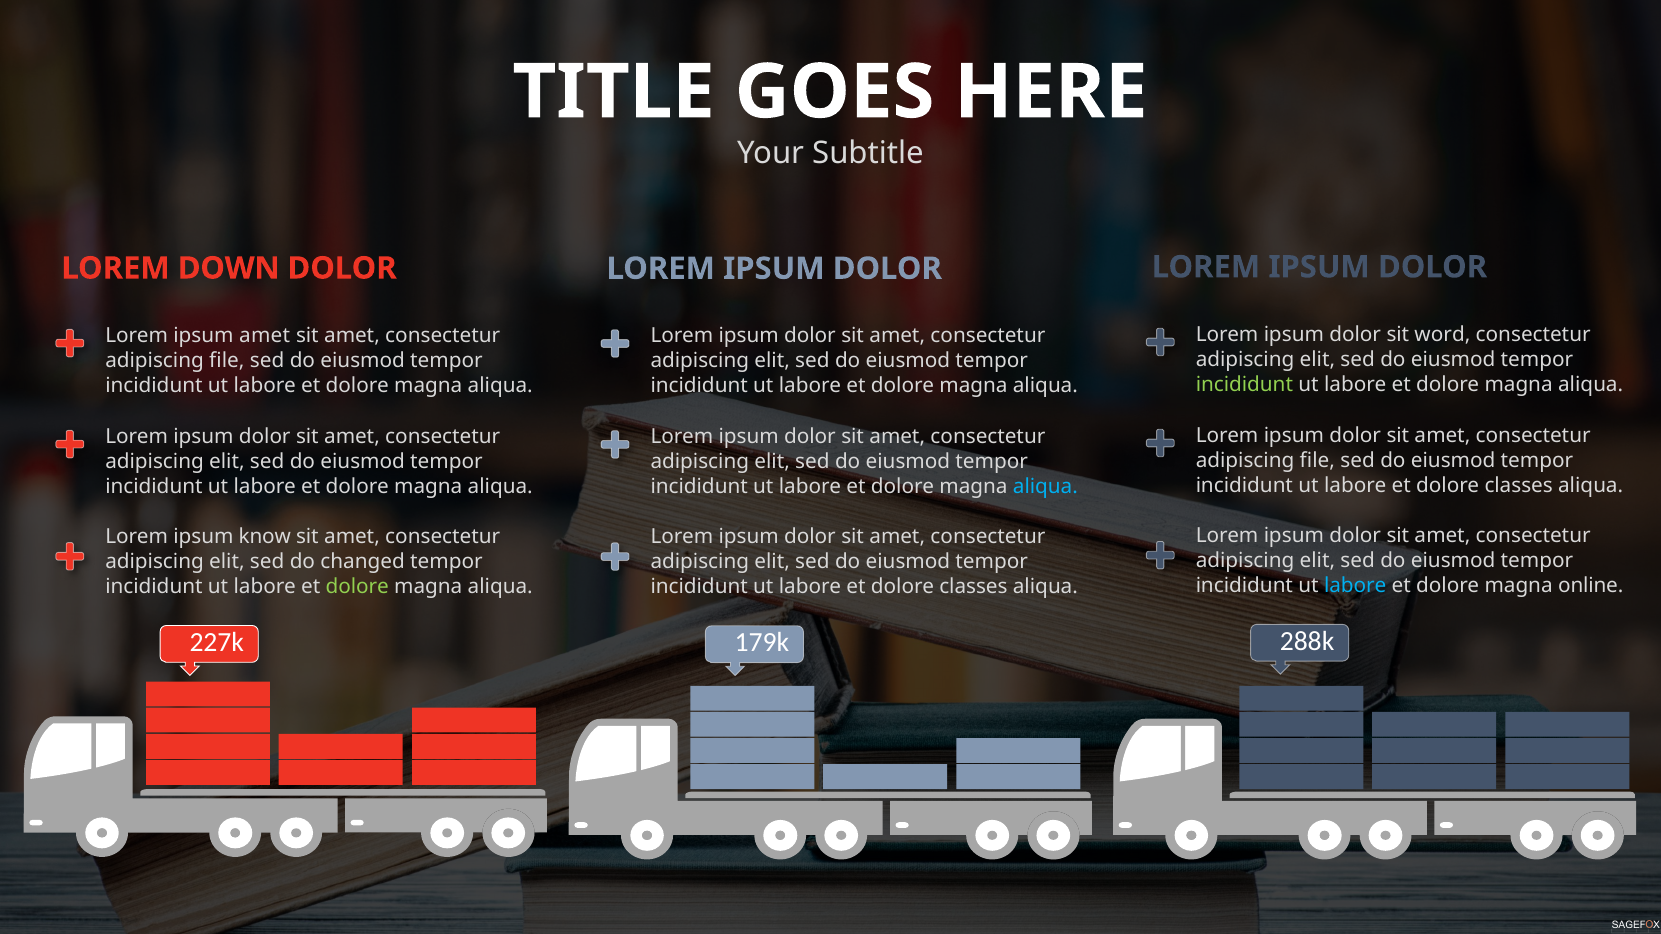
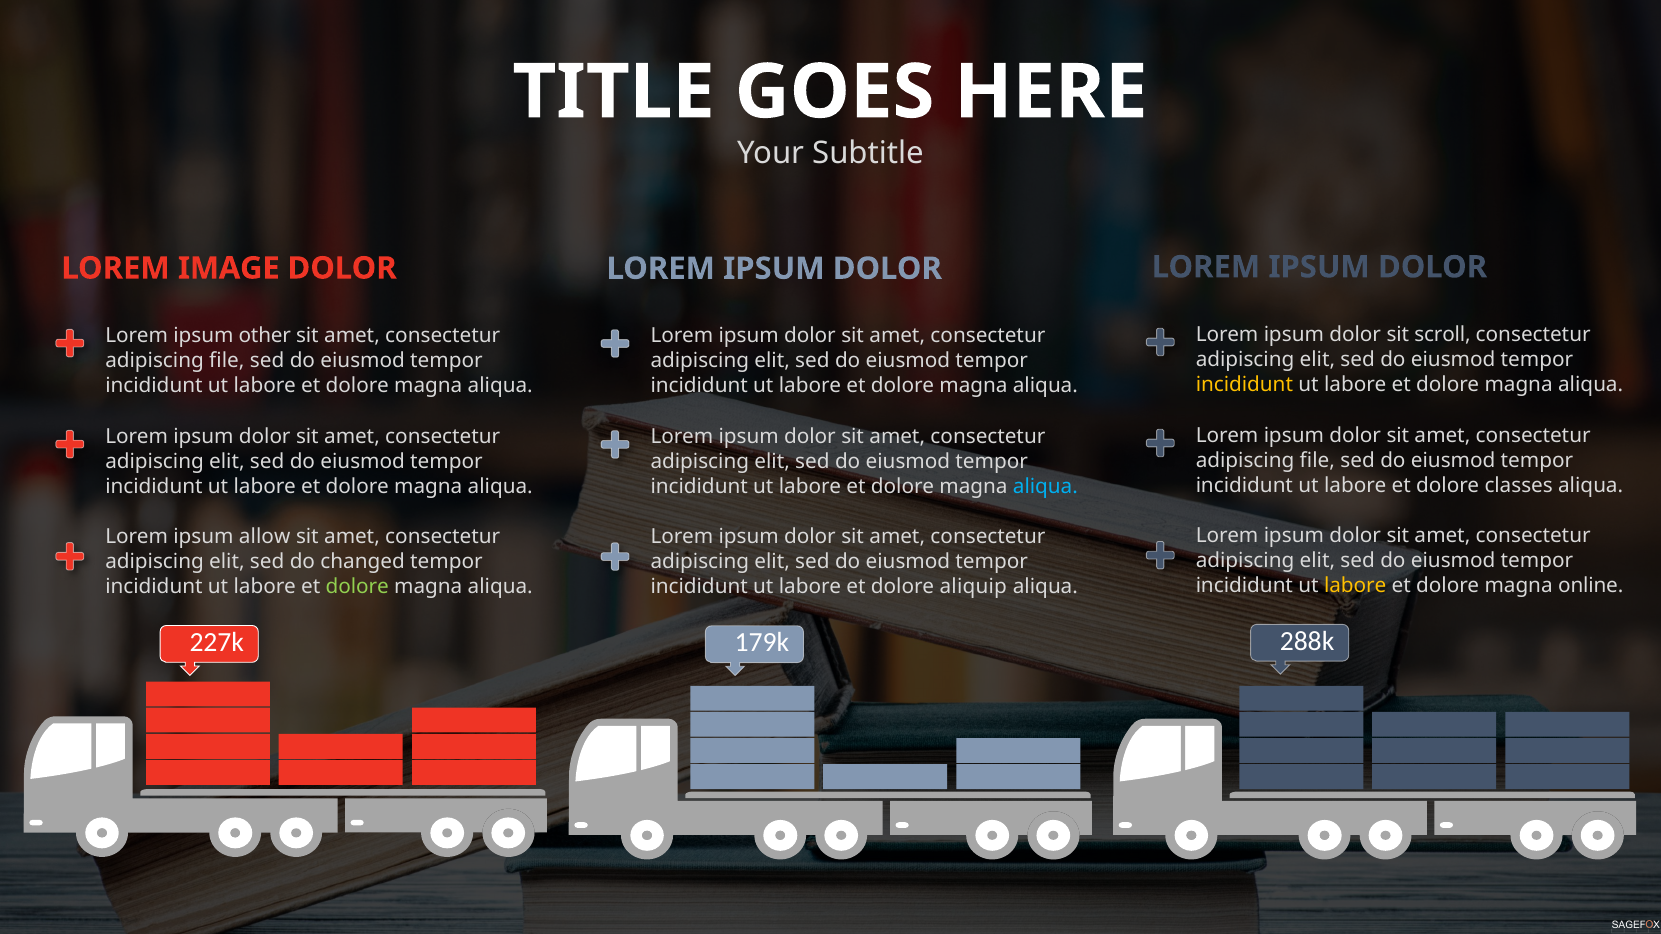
DOWN: DOWN -> IMAGE (229, 268)
word: word -> scroll (1443, 334)
ipsum amet: amet -> other (265, 336)
incididunt colour: light green -> yellow (1244, 384)
know: know -> allow (265, 537)
labore colour: light blue -> yellow (1355, 585)
classes: classes -> aliquip (973, 587)
